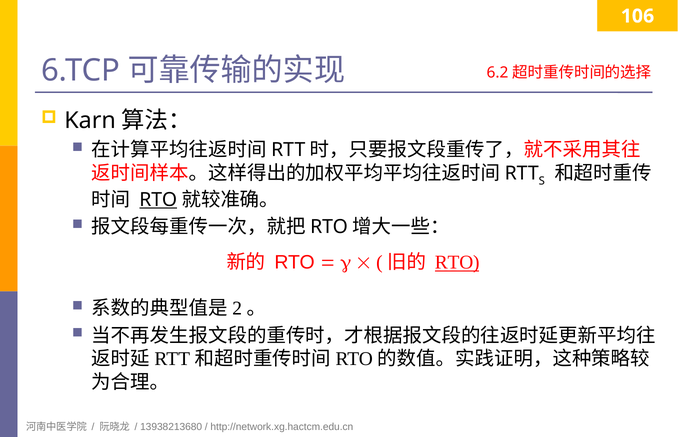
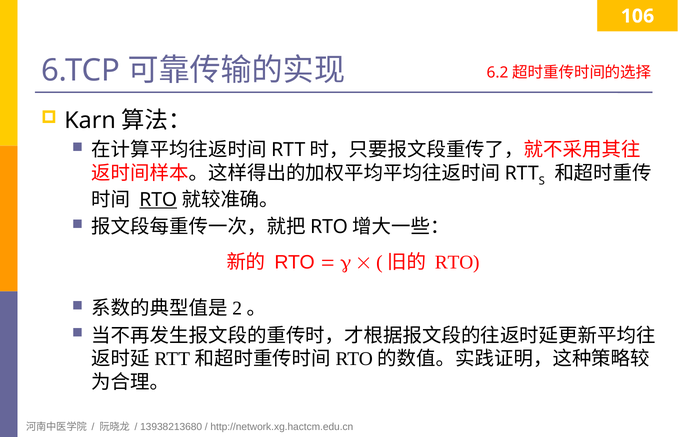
RTO underline: present -> none (457, 262)
